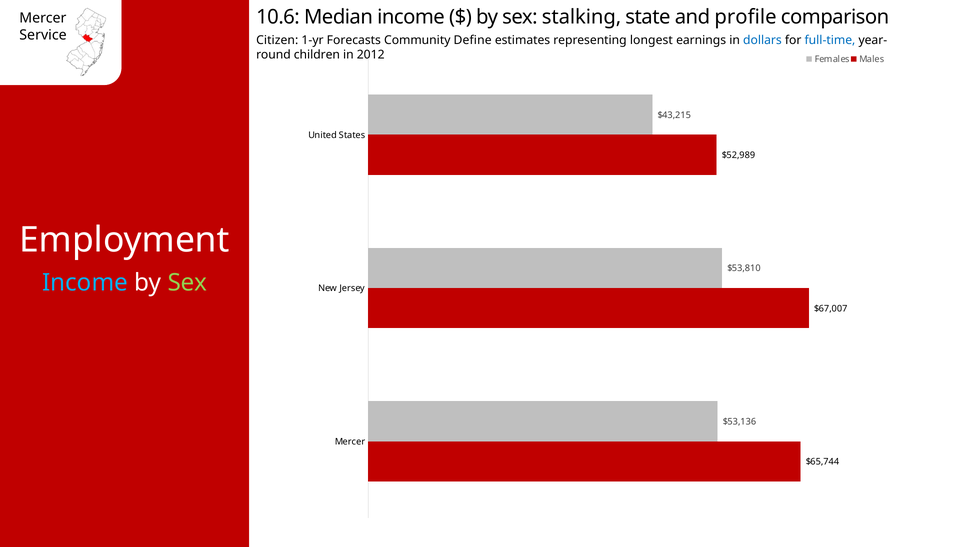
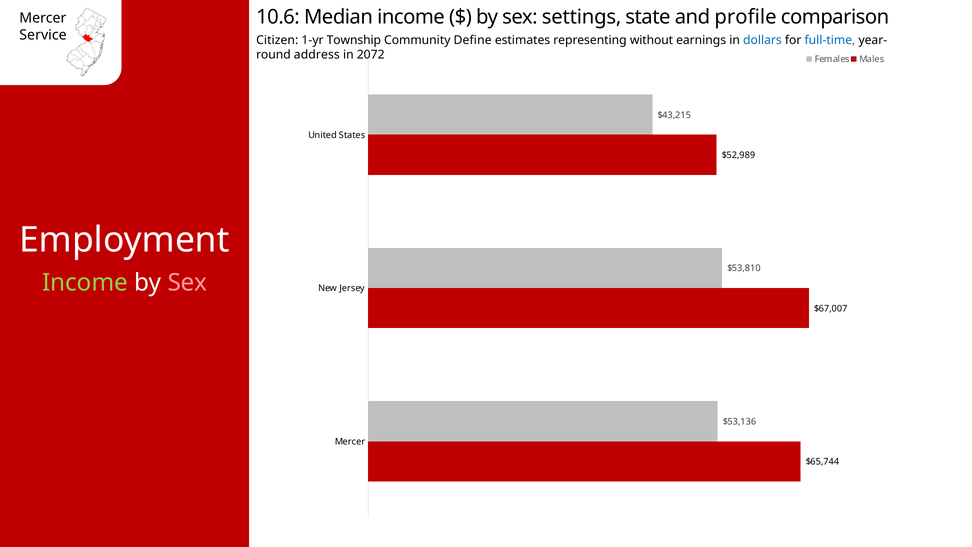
stalking: stalking -> settings (582, 17)
Forecasts: Forecasts -> Township (354, 40)
longest: longest -> without (651, 40)
children: children -> address (317, 55)
2012: 2012 -> 2072 (371, 55)
Income colour: light blue -> light green (85, 283)
Sex colour: light green -> pink (187, 283)
